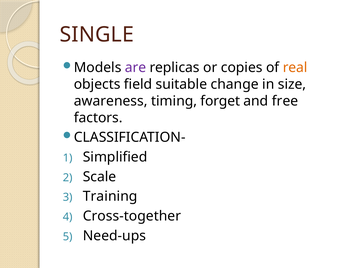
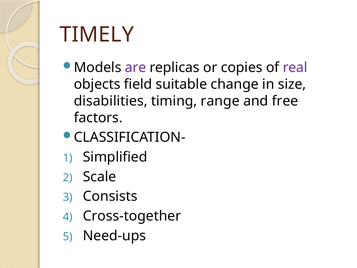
SINGLE: SINGLE -> TIMELY (97, 35)
real colour: orange -> purple (295, 68)
awareness: awareness -> disabilities (111, 101)
forget: forget -> range (220, 101)
Training: Training -> Consists (110, 196)
